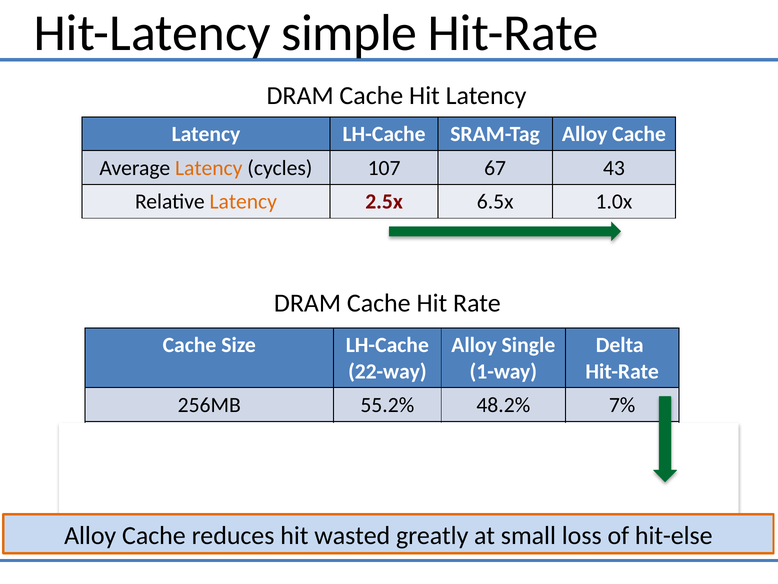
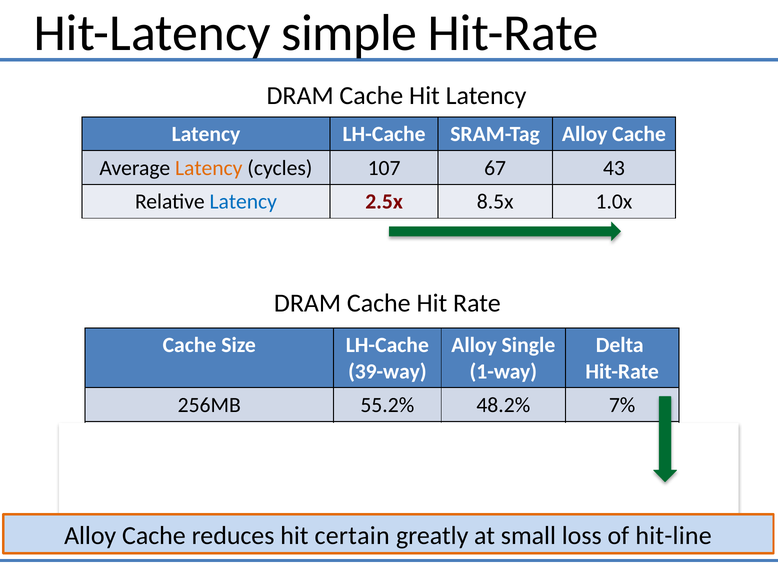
Latency colour: orange -> blue (243, 202)
6.5x: 6.5x -> 8.5x (495, 202)
22-way: 22-way -> 39-way (387, 372)
wasted: wasted -> certain (352, 535)
hit-else: hit-else -> hit-line (674, 535)
